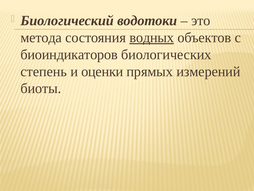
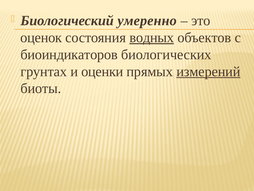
водотоки: водотоки -> умеренно (147, 21)
метода: метода -> оценок (41, 38)
степень: степень -> грунтах (44, 71)
измерений underline: none -> present (208, 71)
